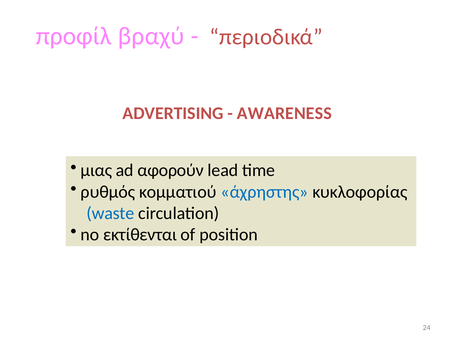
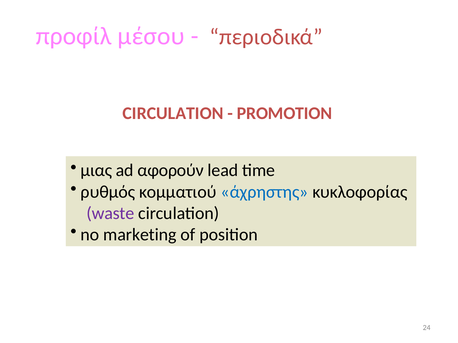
βραχύ: βραχύ -> μέσου (151, 36)
ADVERTISING: ADVERTISING -> CIRCULATION (173, 113)
AWARENESS: AWARENESS -> PROMOTION (285, 113)
waste colour: blue -> purple (110, 213)
εκτίθενται: εκτίθενται -> marketing (140, 235)
